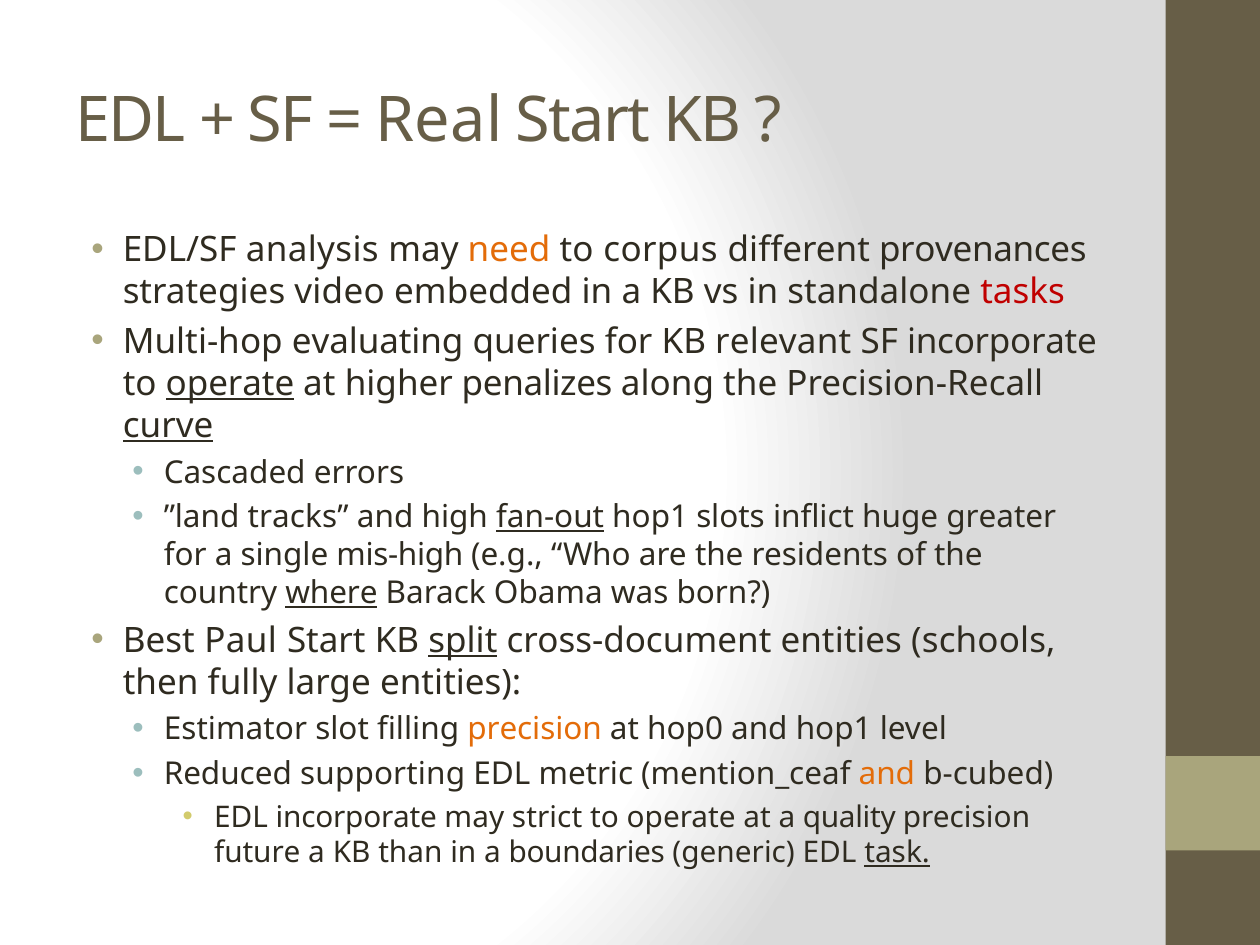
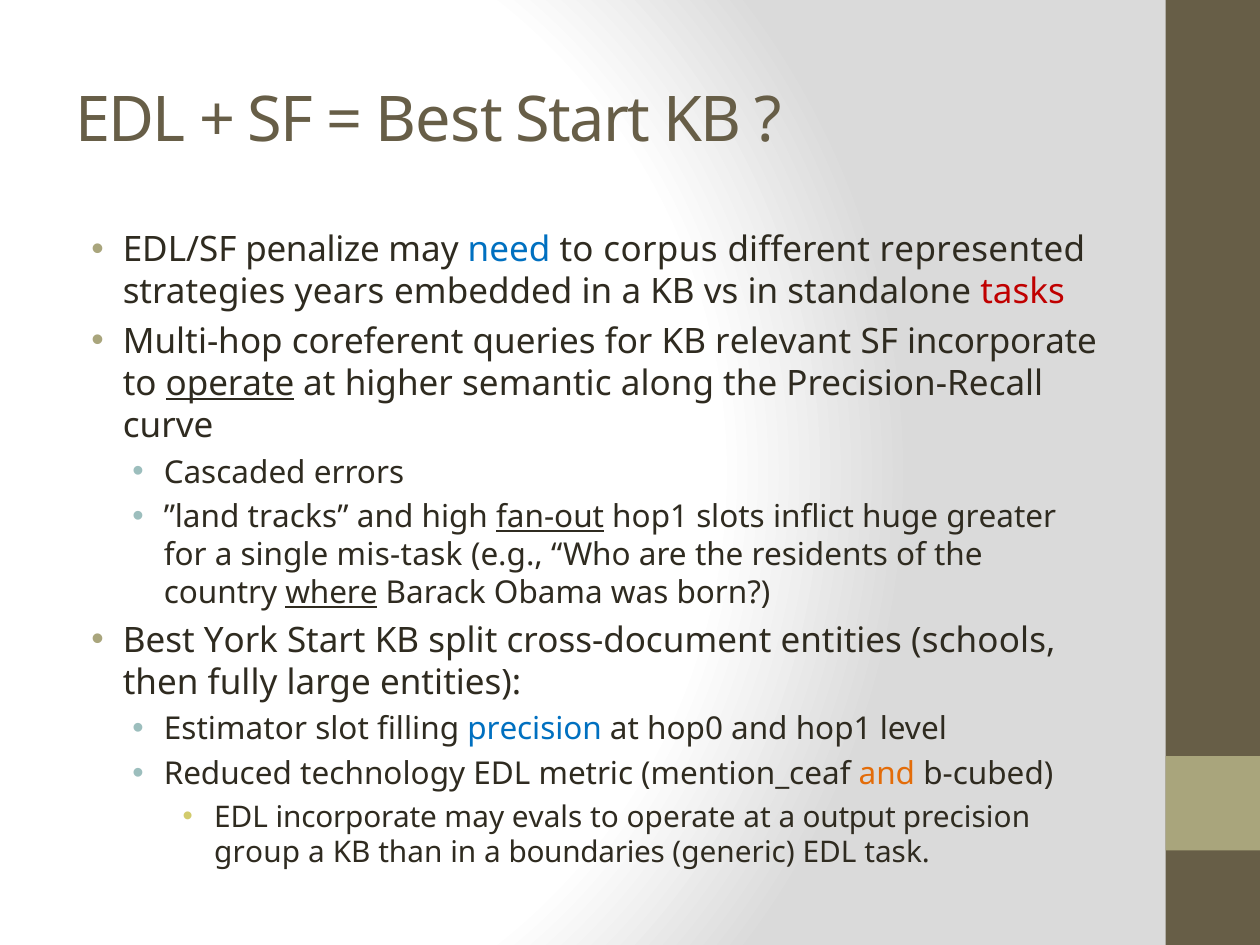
Real: Real -> Best (439, 121)
analysis: analysis -> penalize (313, 250)
need colour: orange -> blue (509, 250)
provenances: provenances -> represented (982, 250)
video: video -> years (340, 292)
evaluating: evaluating -> coreferent (378, 342)
penalizes: penalizes -> semantic (537, 384)
curve underline: present -> none (168, 426)
mis-high: mis-high -> mis-task (400, 555)
Paul: Paul -> York (241, 641)
split underline: present -> none (463, 641)
precision colour: orange -> blue (535, 730)
supporting: supporting -> technology (383, 774)
strict: strict -> evals (547, 817)
quality: quality -> output (849, 817)
future: future -> group (257, 853)
task underline: present -> none (897, 853)
